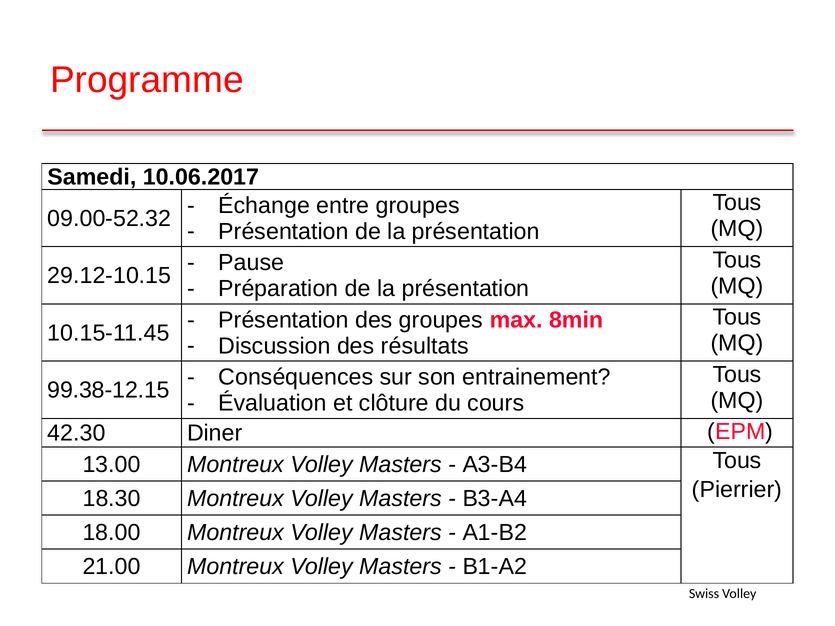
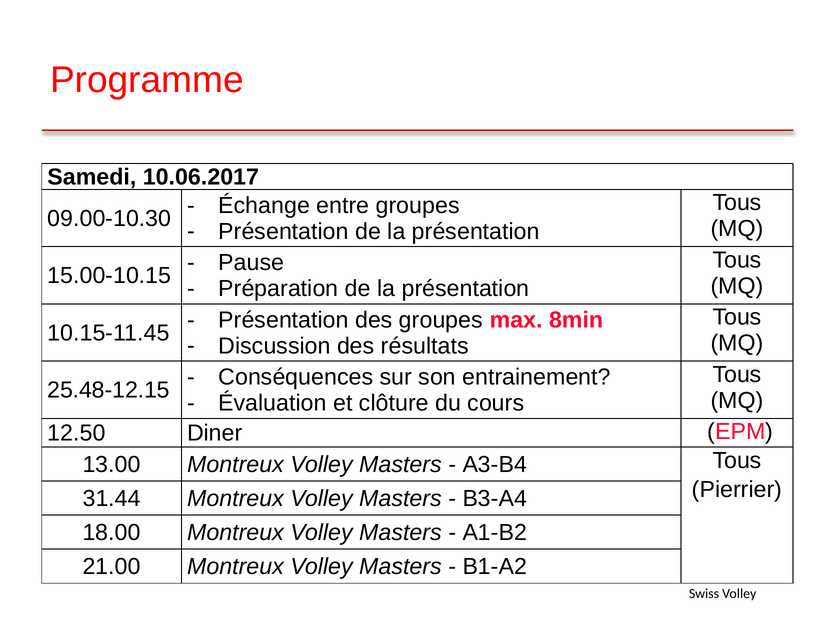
09.00-52.32: 09.00-52.32 -> 09.00-10.30 (109, 219)
29.12-10.15: 29.12-10.15 -> 15.00-10.15 (109, 276)
99.38-12.15: 99.38-12.15 -> 25.48-12.15 (109, 390)
42.30: 42.30 -> 12.50 (76, 433)
18.30: 18.30 -> 31.44 (112, 499)
